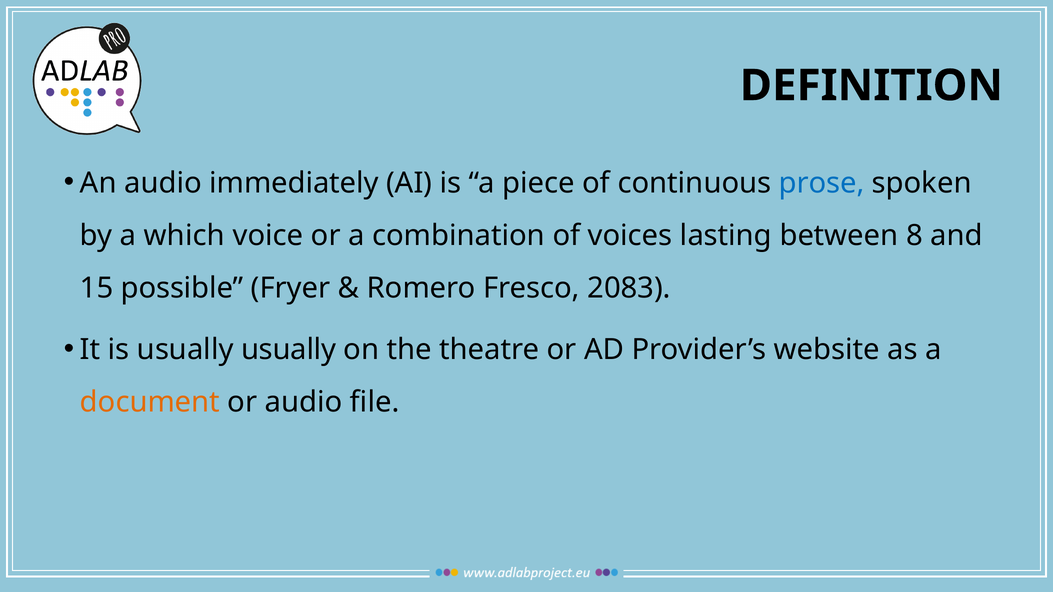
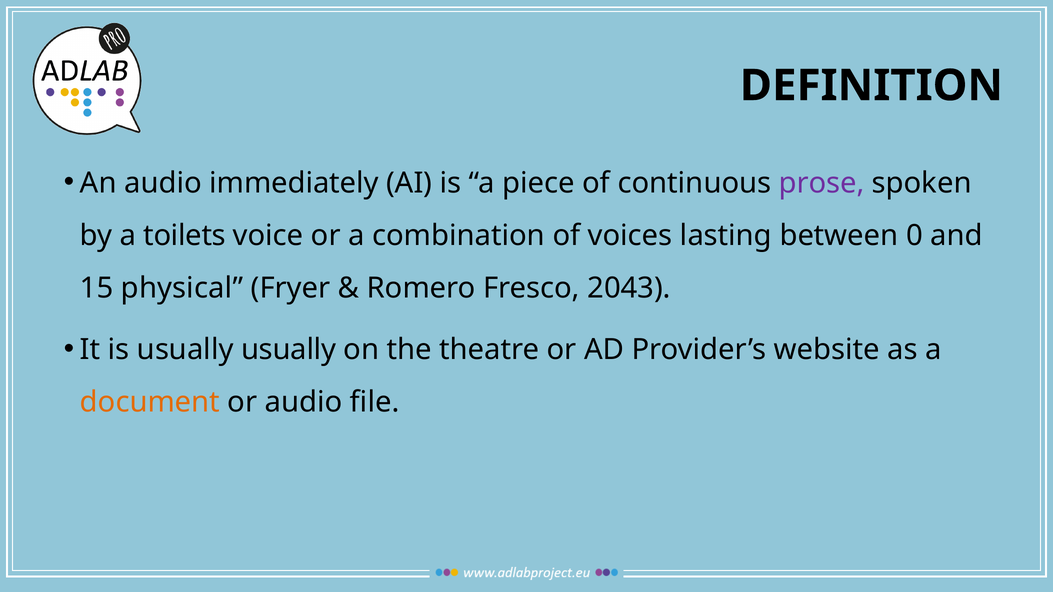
prose colour: blue -> purple (822, 183)
which: which -> toilets (185, 236)
8: 8 -> 0 (914, 236)
possible: possible -> physical (182, 288)
2083: 2083 -> 2043 (629, 288)
